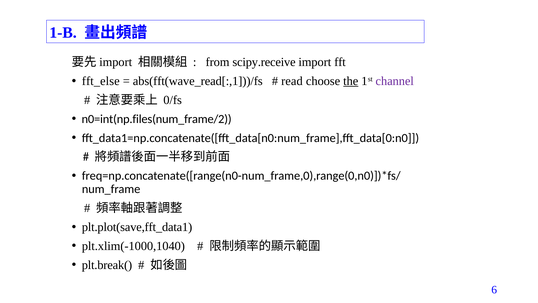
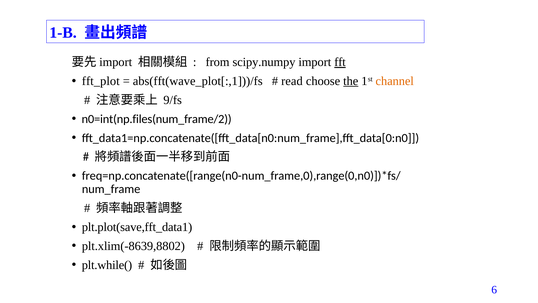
scipy.receive: scipy.receive -> scipy.numpy (264, 62)
fft underline: none -> present (340, 62)
fft_else: fft_else -> fft_plot (101, 81)
abs(fft(wave_read[:,1]))/fs: abs(fft(wave_read[:,1]))/fs -> abs(fft(wave_plot[:,1]))/fs (198, 81)
channel colour: purple -> orange (395, 81)
0/fs: 0/fs -> 9/fs (173, 100)
plt.xlim(-1000,1040: plt.xlim(-1000,1040 -> plt.xlim(-8639,8802 (133, 246)
plt.break(: plt.break( -> plt.while( (107, 265)
